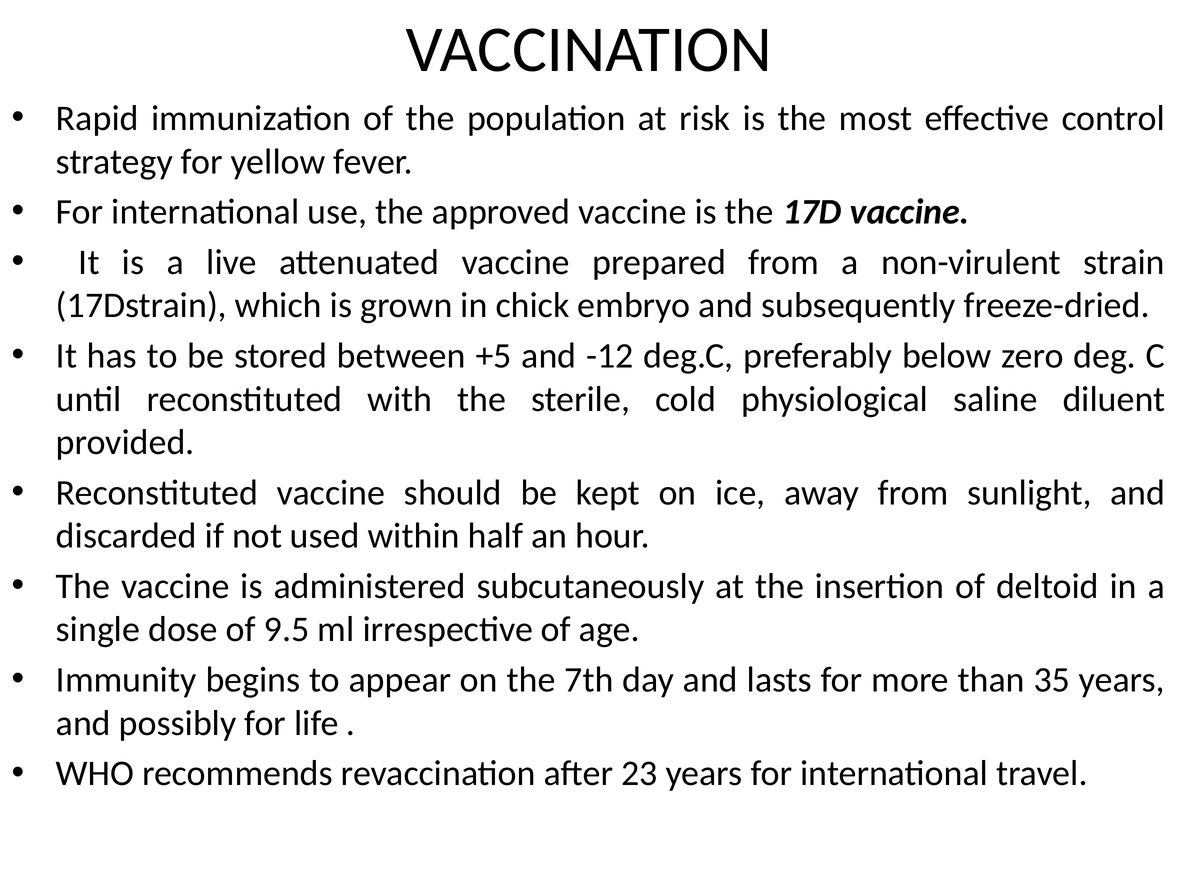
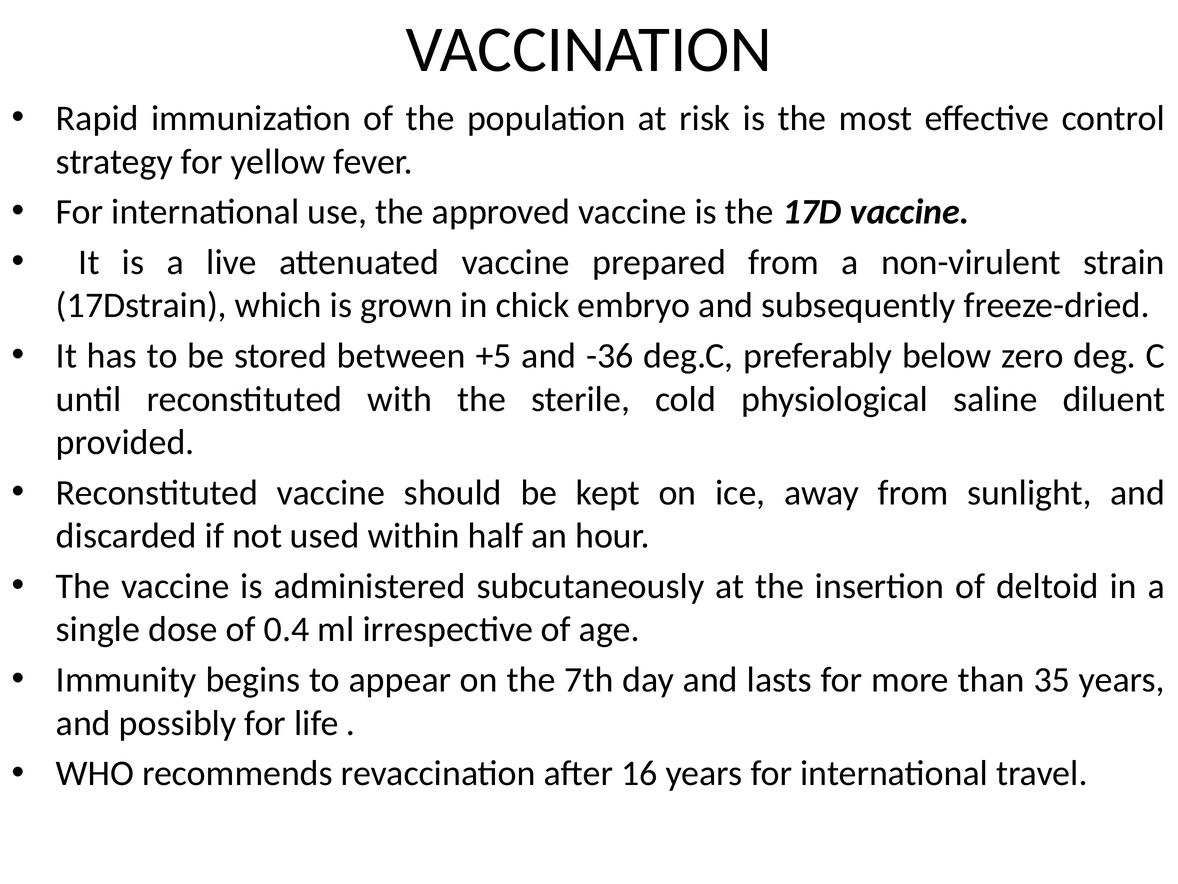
-12: -12 -> -36 (610, 356)
9.5: 9.5 -> 0.4 (287, 629)
23: 23 -> 16 (639, 773)
